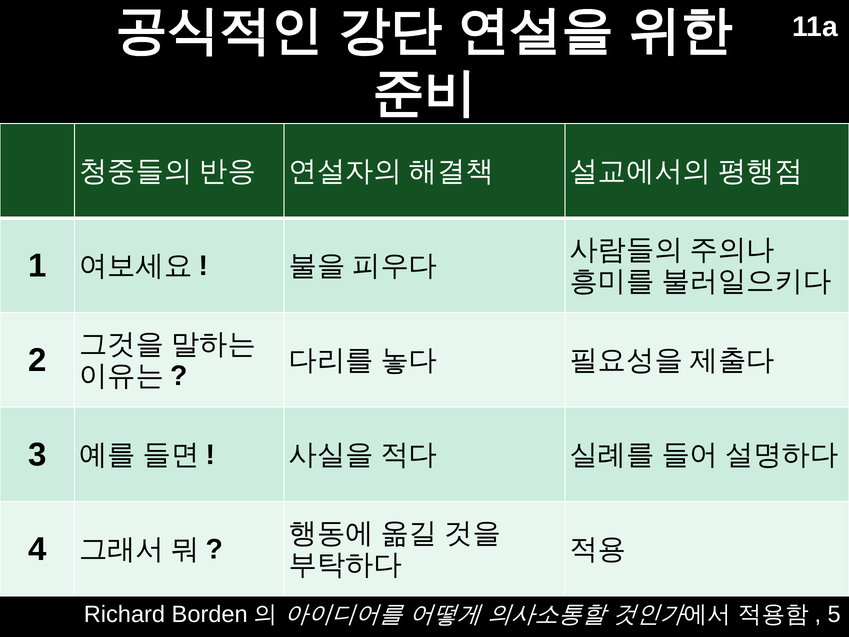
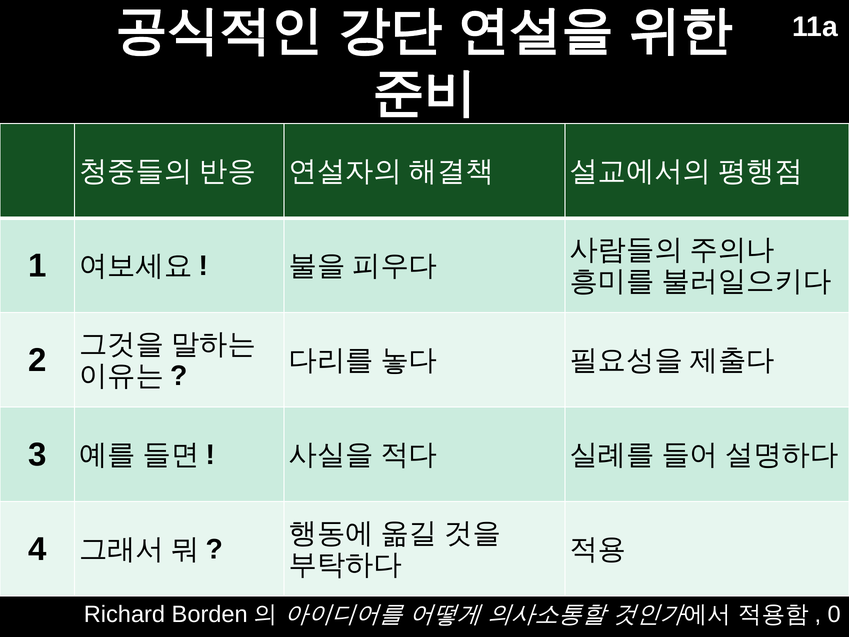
5: 5 -> 0 (834, 614)
